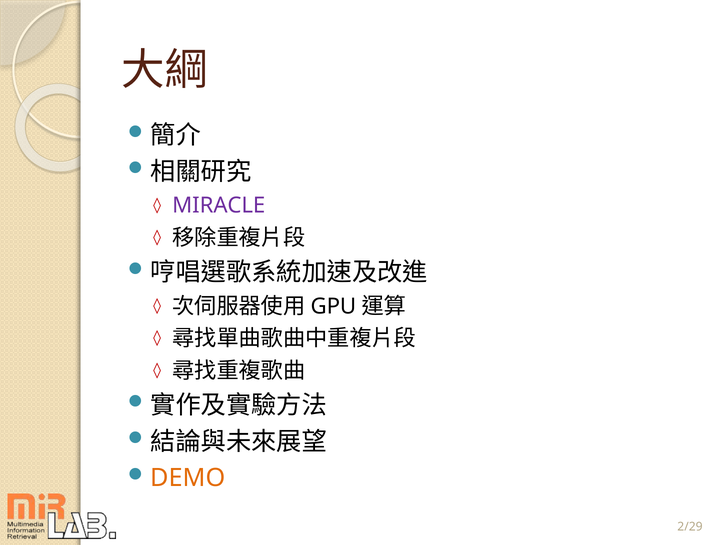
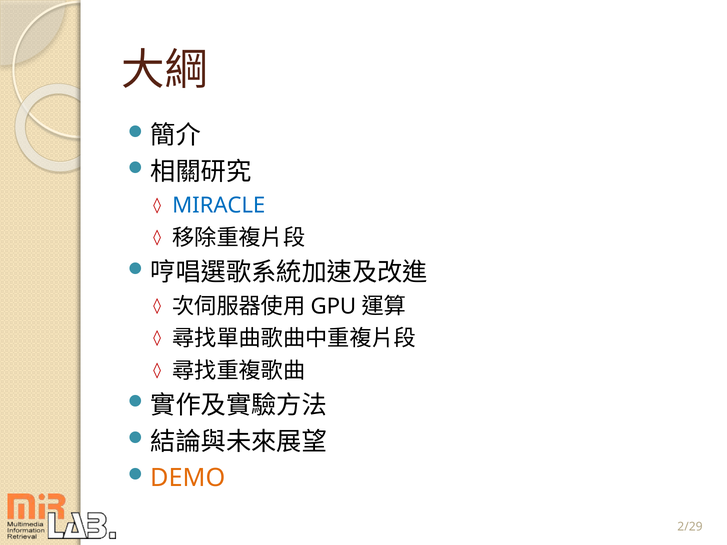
MIRACLE colour: purple -> blue (219, 206)
